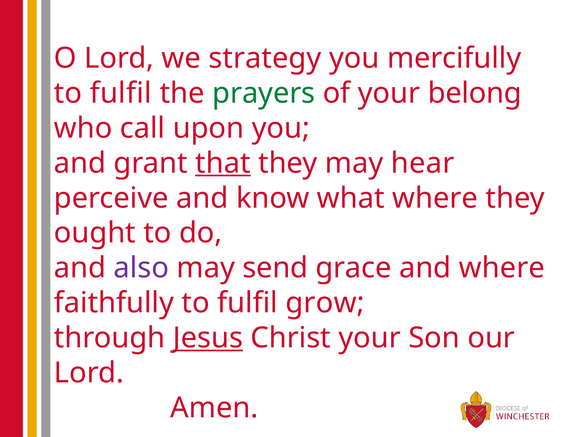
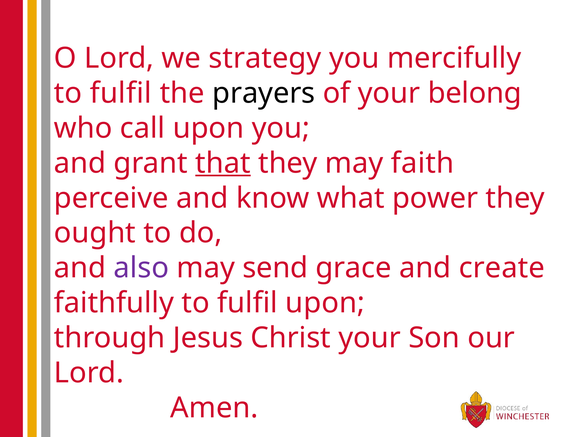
prayers colour: green -> black (264, 93)
hear: hear -> faith (423, 163)
what where: where -> power (435, 198)
and where: where -> create (502, 268)
fulfil grow: grow -> upon (325, 303)
Jesus underline: present -> none (208, 338)
